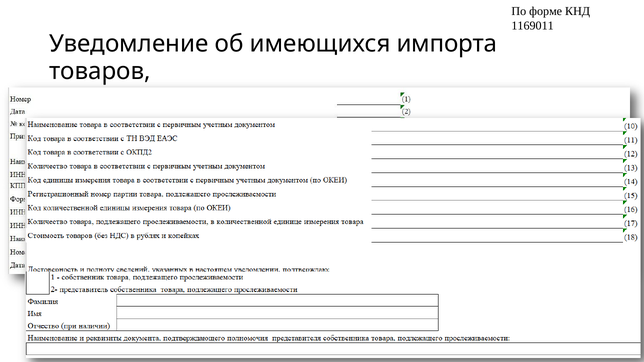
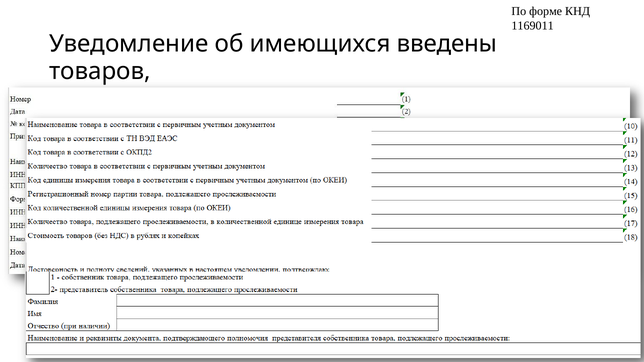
импорта: импорта -> введены (447, 44)
